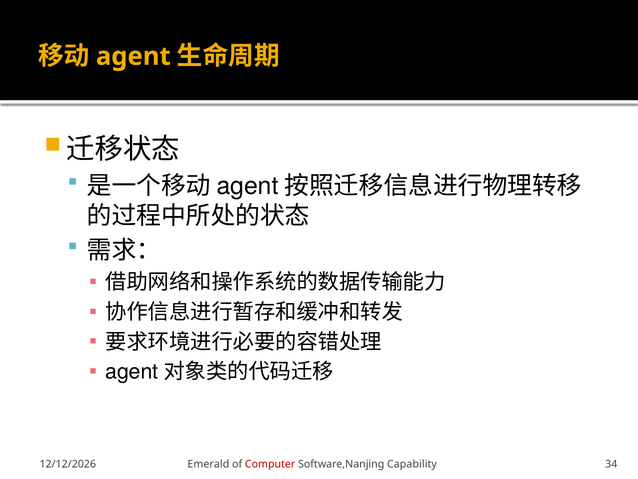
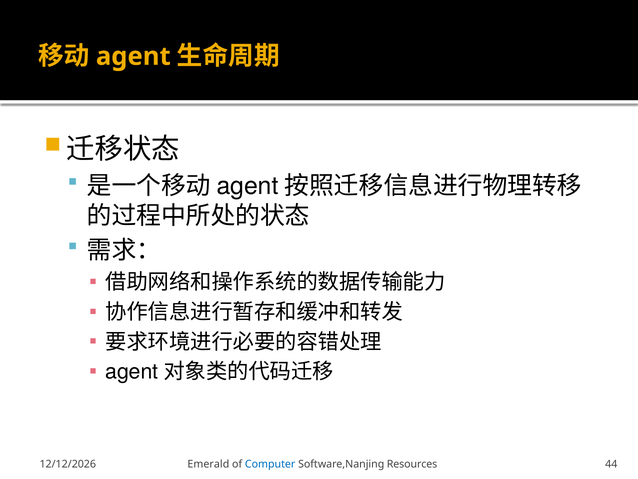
Computer colour: red -> blue (270, 464)
Capability: Capability -> Resources (412, 464)
34: 34 -> 44 (611, 464)
